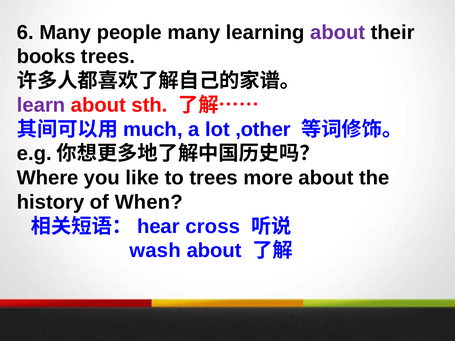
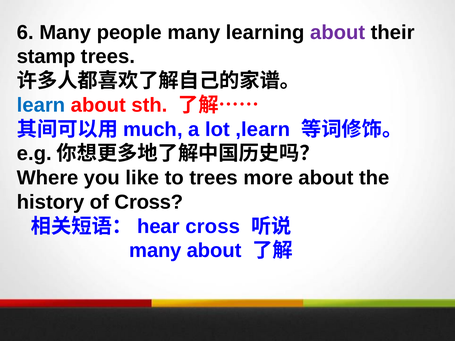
books: books -> stamp (46, 57)
learn colour: purple -> blue (41, 105)
,other: ,other -> ,learn (263, 129)
of When: When -> Cross (149, 202)
wash: wash -> many (155, 251)
